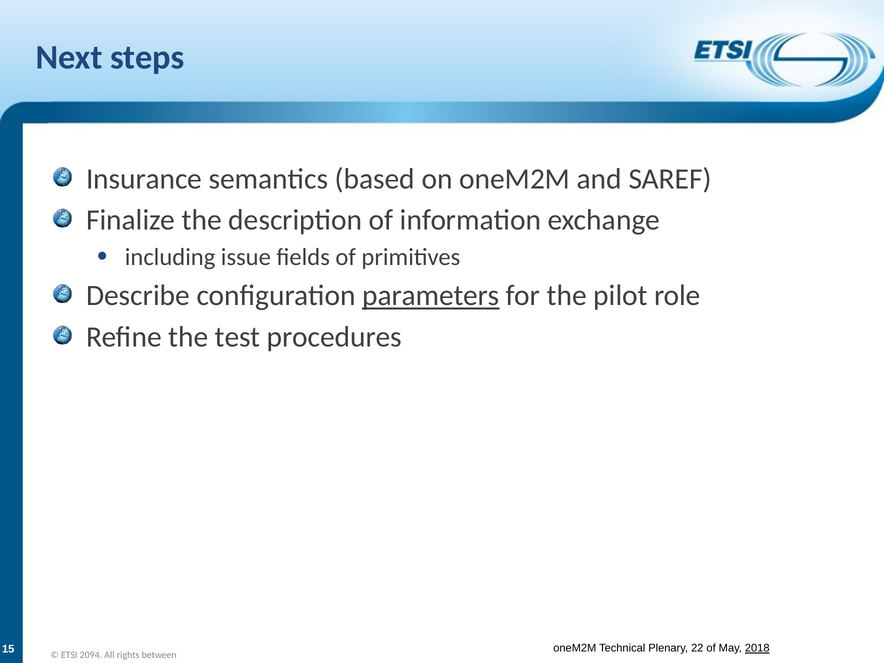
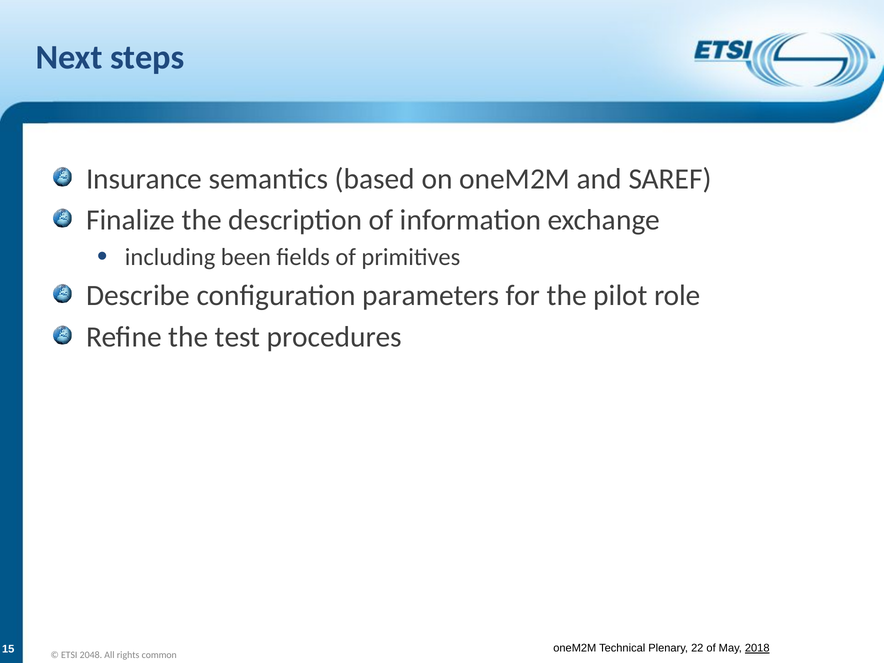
issue: issue -> been (246, 257)
parameters underline: present -> none (431, 296)
2094: 2094 -> 2048 (91, 655)
between: between -> common (159, 655)
